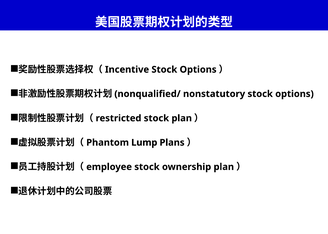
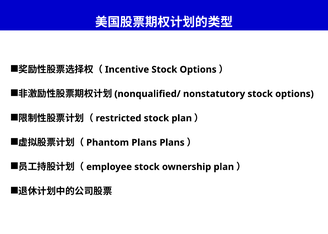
Lump: Lump -> Plans (144, 143)
